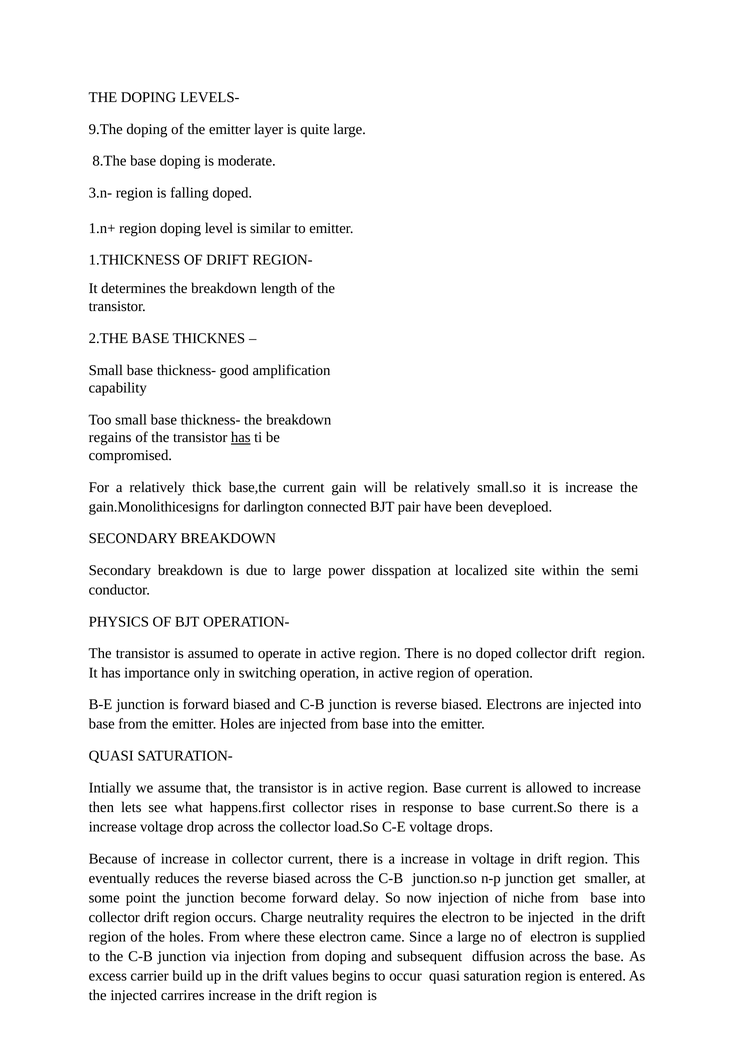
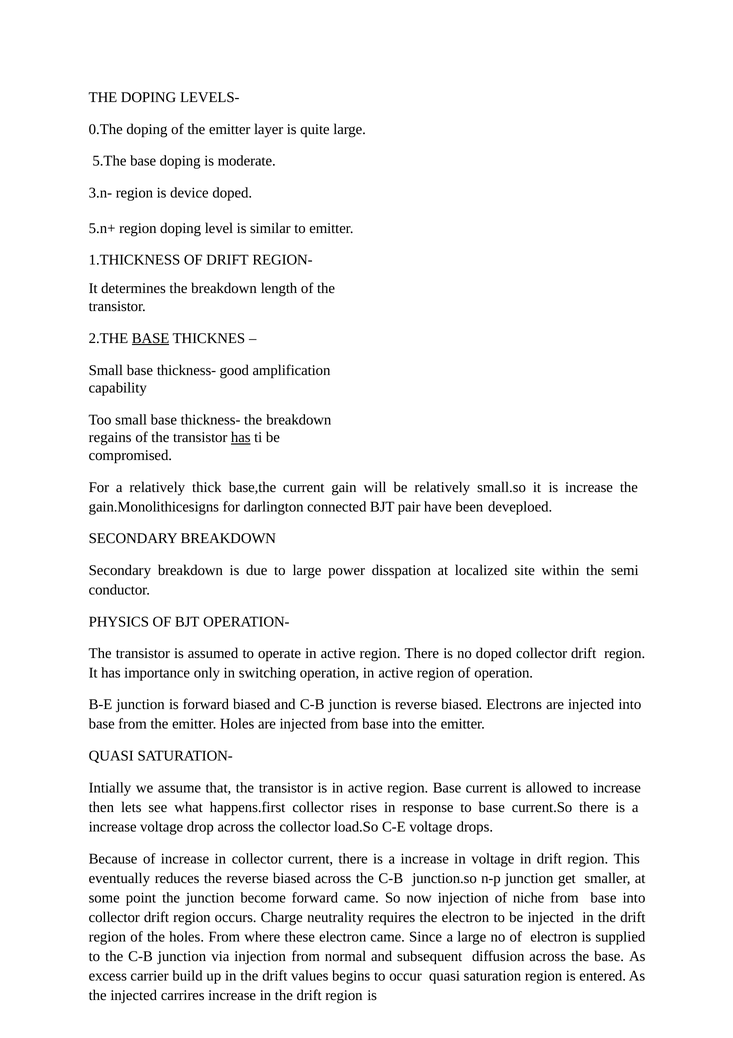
9.The: 9.The -> 0.The (106, 129)
8.The: 8.The -> 5.The (109, 161)
falling: falling -> device (189, 193)
1.n+: 1.n+ -> 5.n+ (102, 228)
BASE underline: none -> present (151, 338)
forward delay: delay -> came (362, 897)
from doping: doping -> normal (346, 956)
